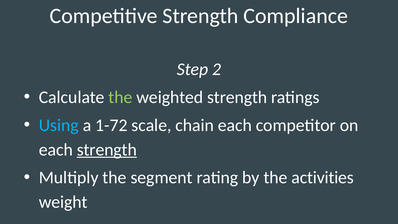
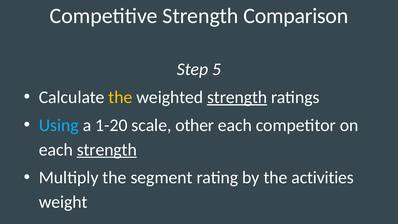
Compliance: Compliance -> Comparison (296, 16)
2: 2 -> 5 (217, 69)
the colour: light green -> yellow (120, 97)
strength underline: none -> present (237, 97)
1-72: 1-72 -> 1-20 (111, 125)
chain: chain -> other (195, 125)
